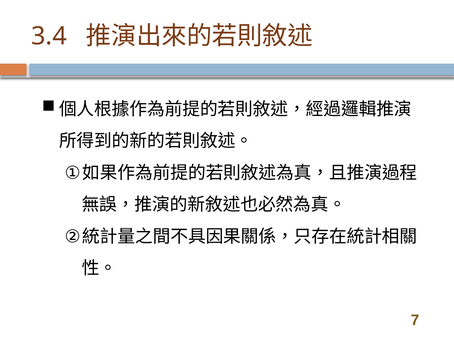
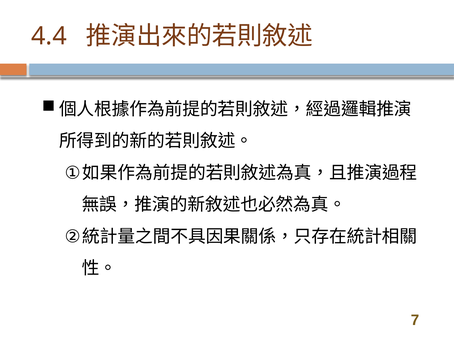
3.4: 3.4 -> 4.4 (49, 36)
